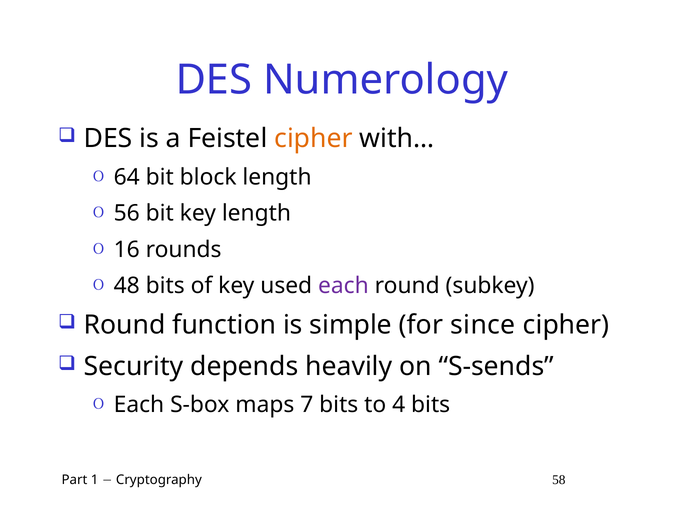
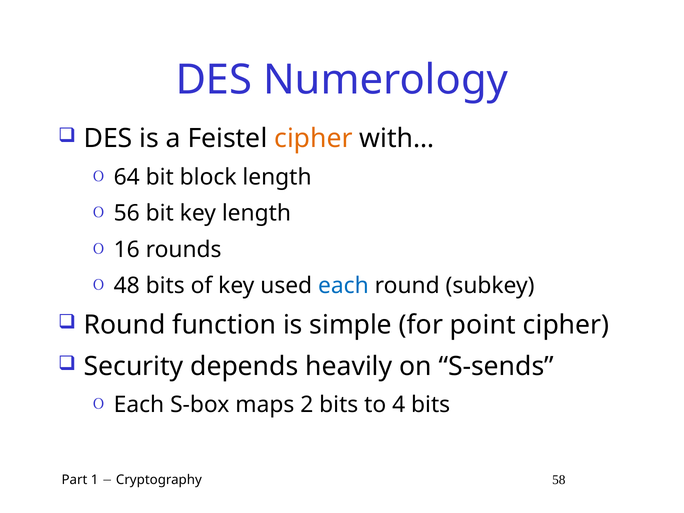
each colour: purple -> blue (343, 286)
since: since -> point (483, 325)
7: 7 -> 2 (307, 405)
